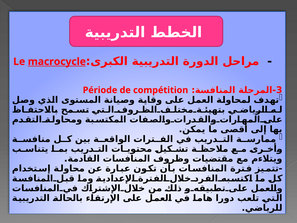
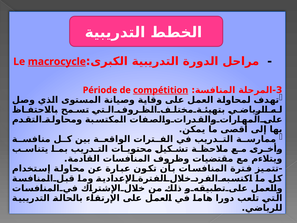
compétition underline: none -> present (161, 90)
